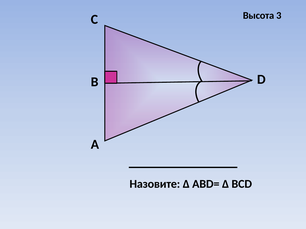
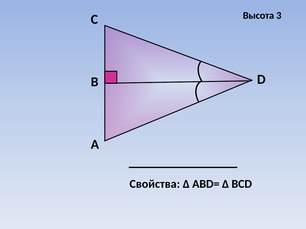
Назовите: Назовите -> Свойства (155, 184)
